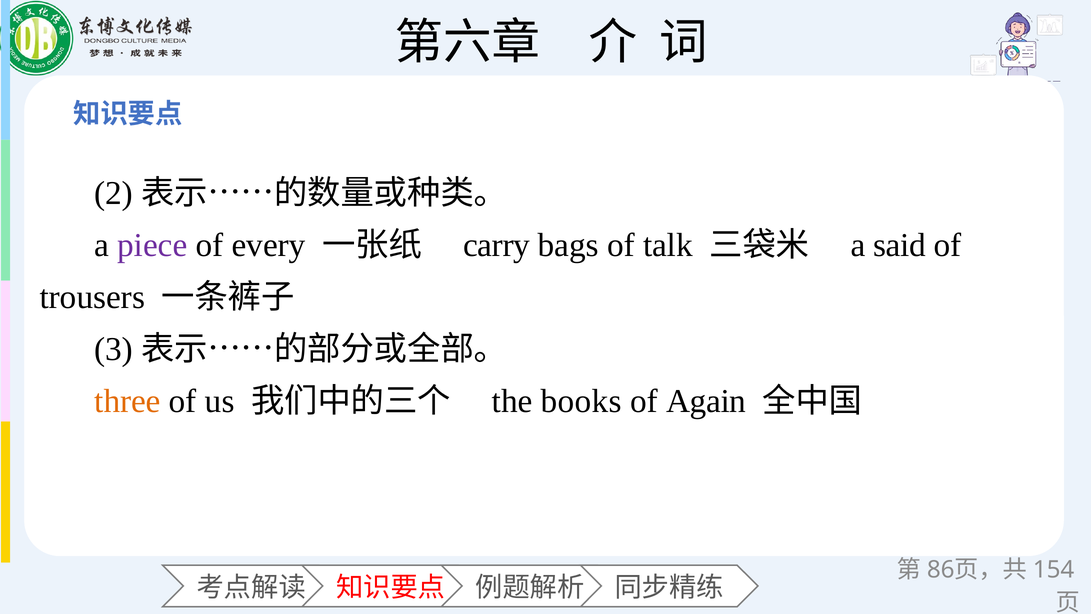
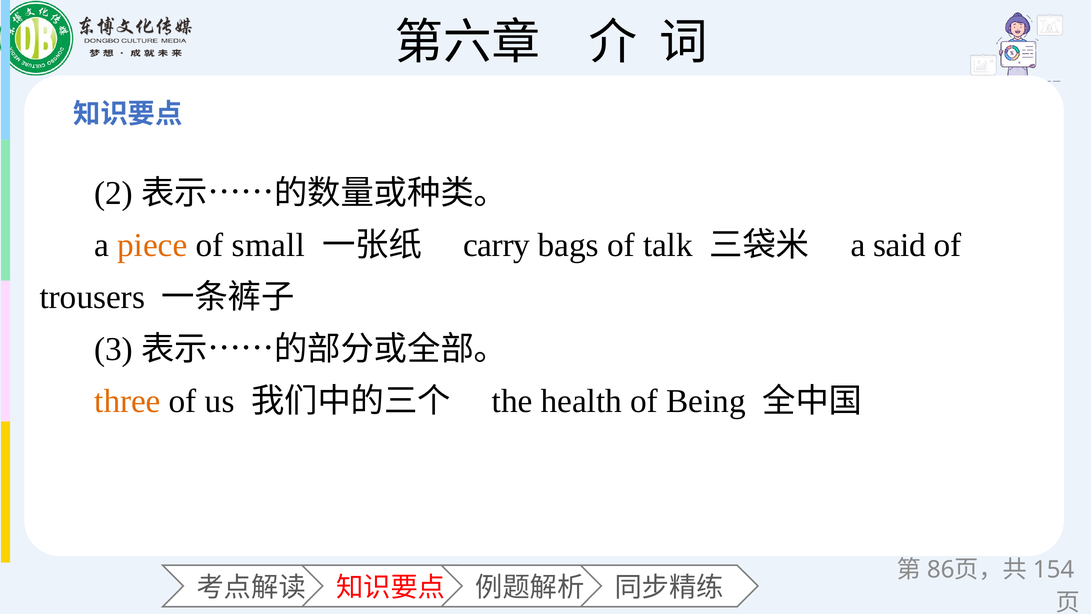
piece colour: purple -> orange (152, 245)
every: every -> small (268, 245)
books: books -> health (581, 401)
Again: Again -> Being (706, 401)
